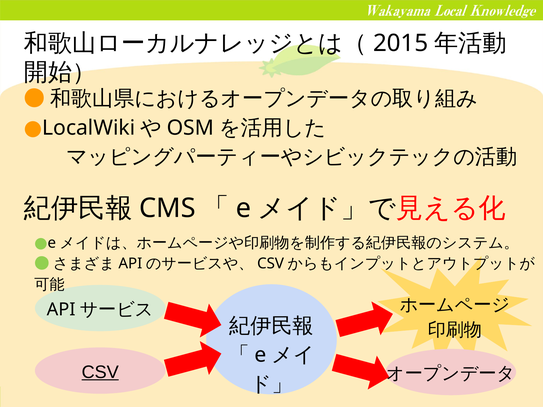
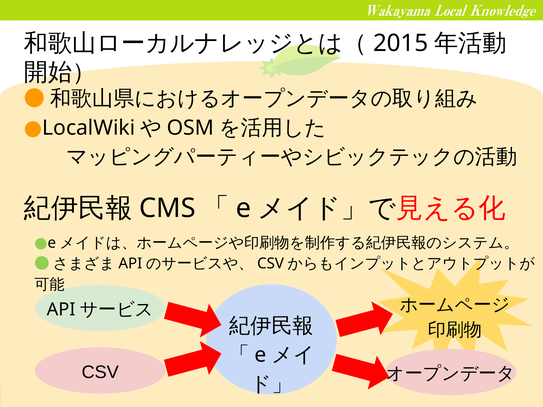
CSV underline: present -> none (100, 372)
